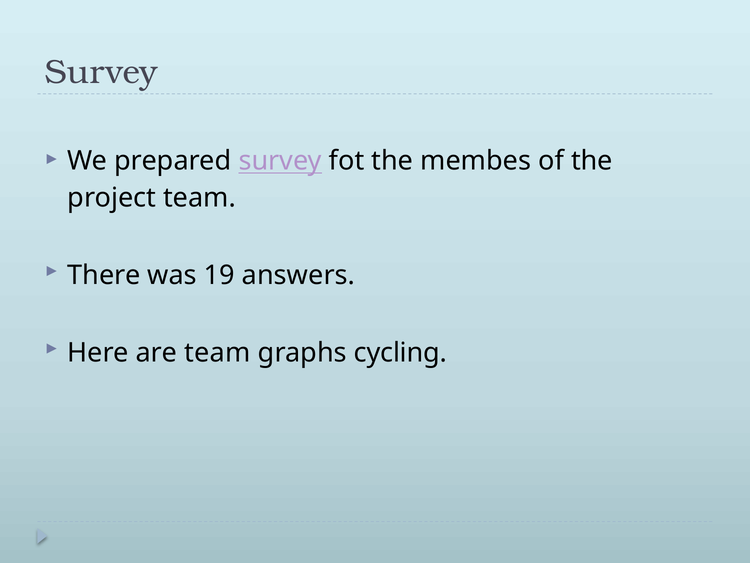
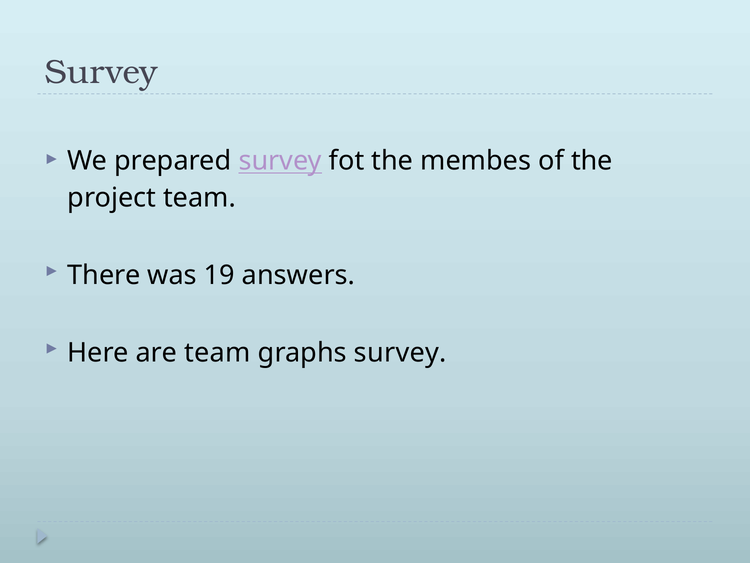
graphs cycling: cycling -> survey (400, 353)
